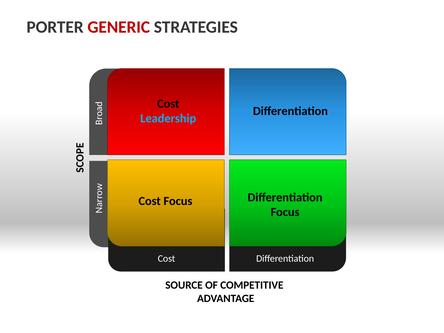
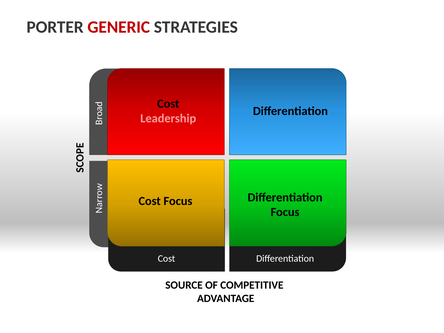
Leadership colour: light blue -> pink (168, 119)
